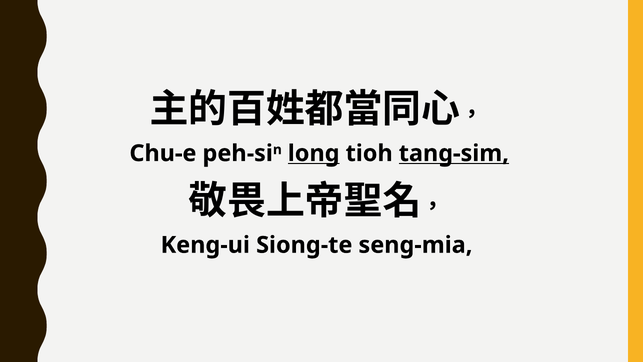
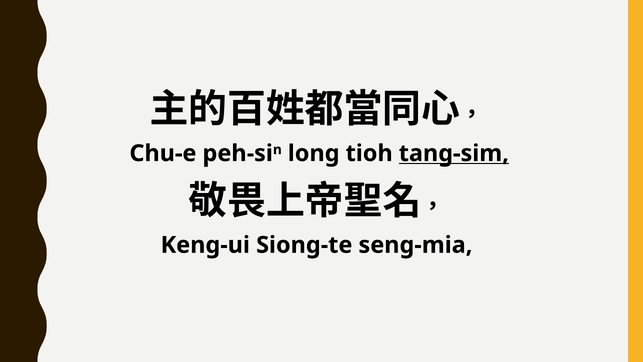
long underline: present -> none (314, 153)
